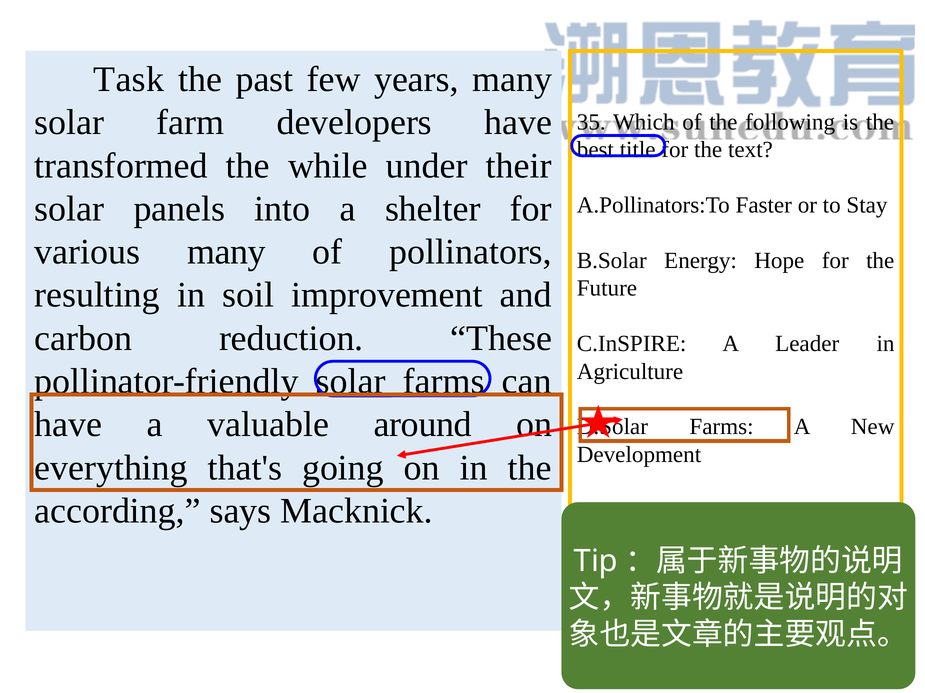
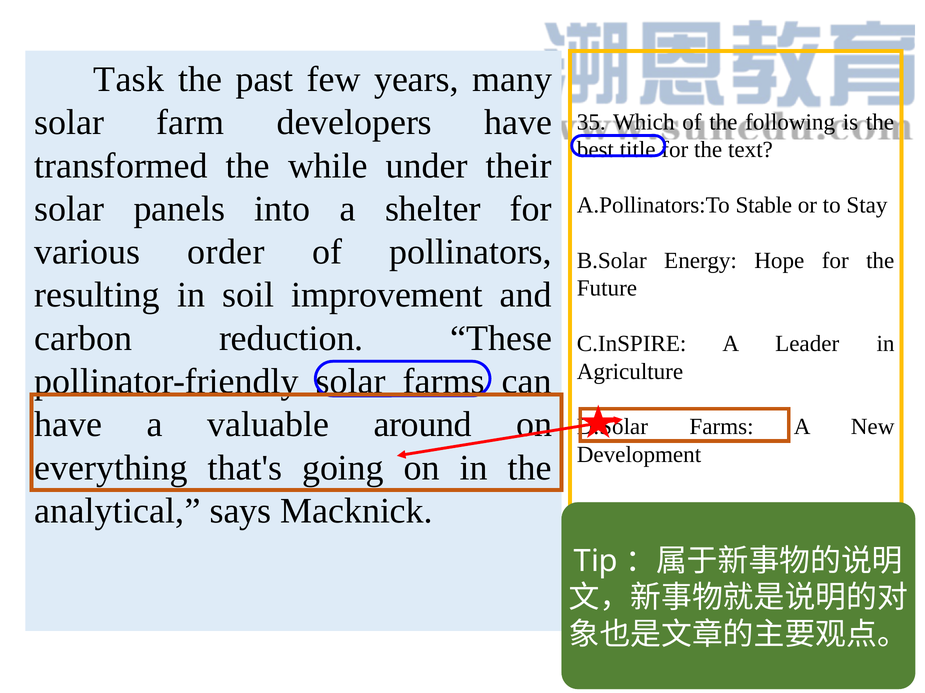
Faster: Faster -> Stable (764, 205)
various many: many -> order (226, 252)
according: according -> analytical (117, 511)
